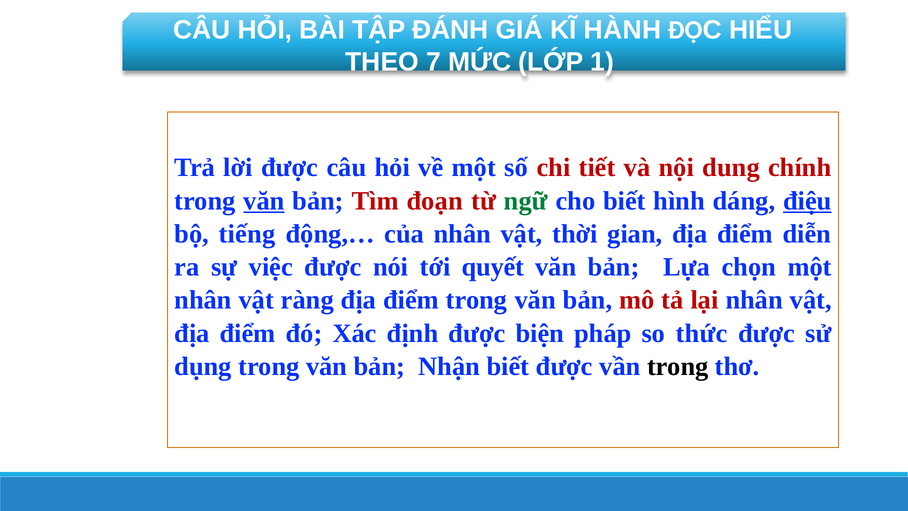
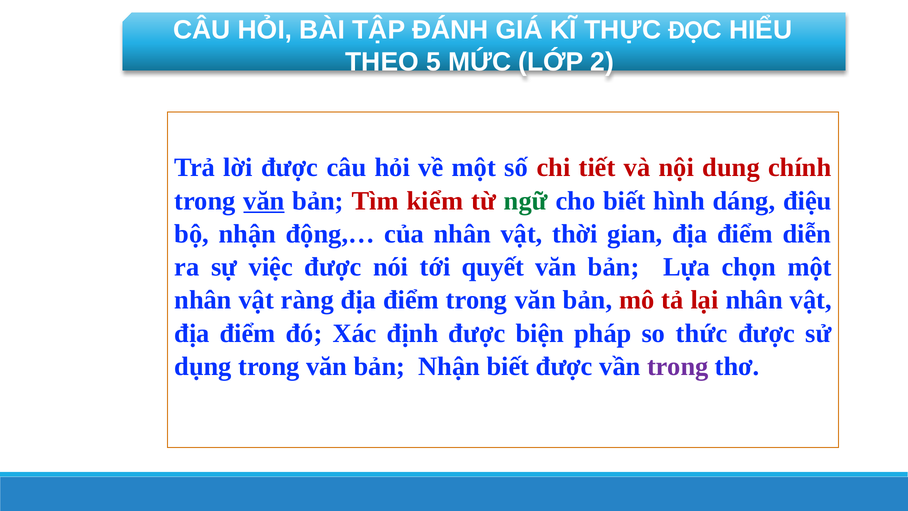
HÀNH: HÀNH -> THỰC (623, 30)
7: 7 -> 5 (433, 62)
LỚP 1: 1 -> 2 (602, 62)
đoạn: đoạn -> kiểm (435, 201)
điệu underline: present -> none (807, 201)
bộ tiếng: tiếng -> nhận (247, 234)
trong colour: black -> purple (678, 366)
